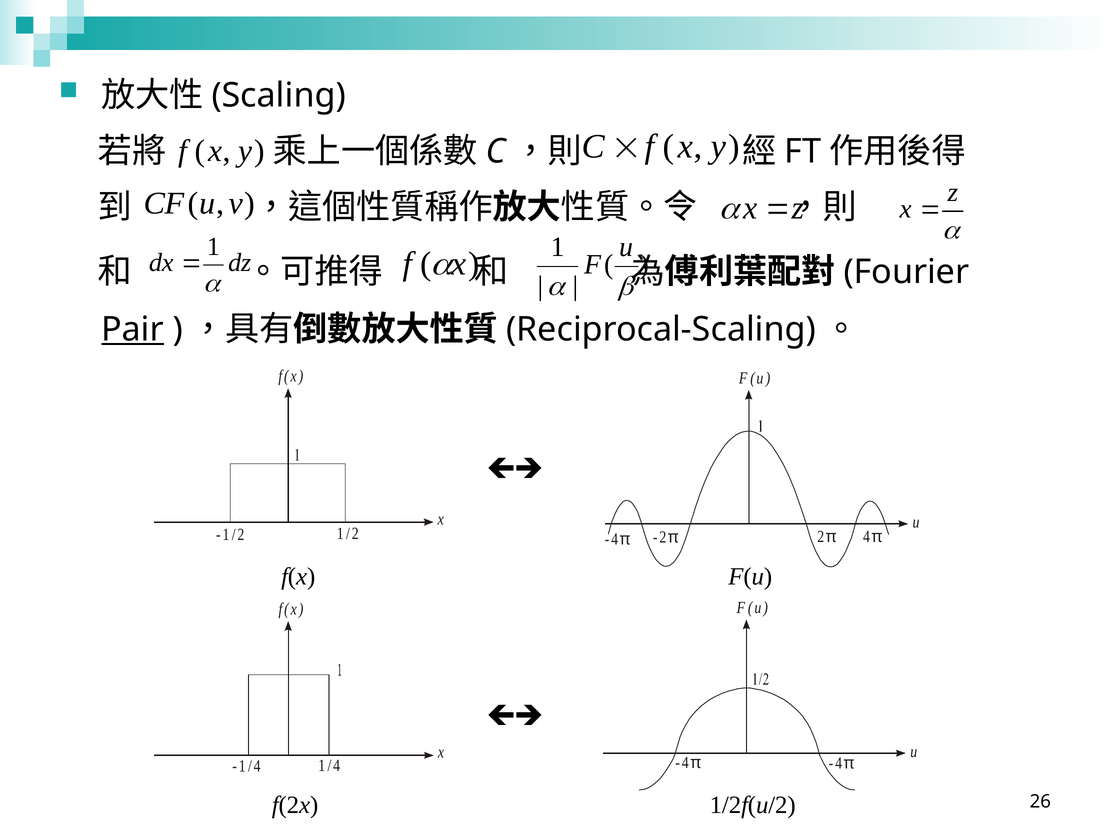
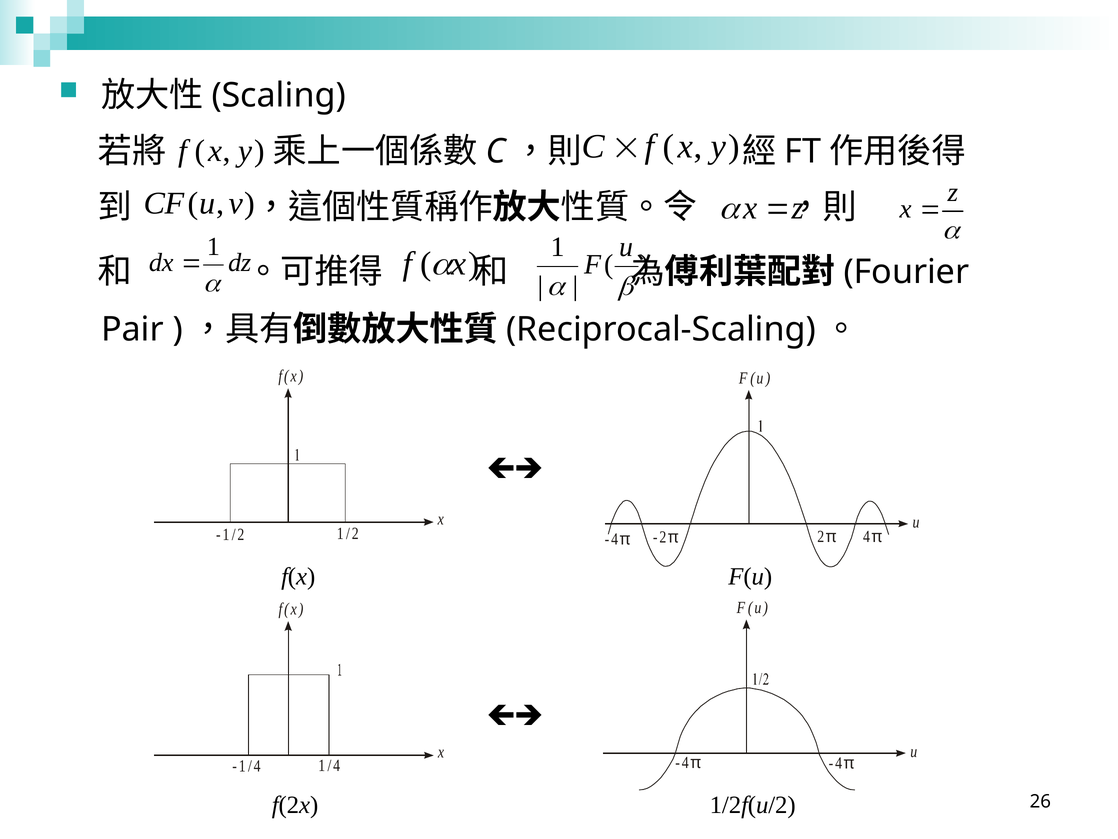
Pair underline: present -> none (133, 329)
